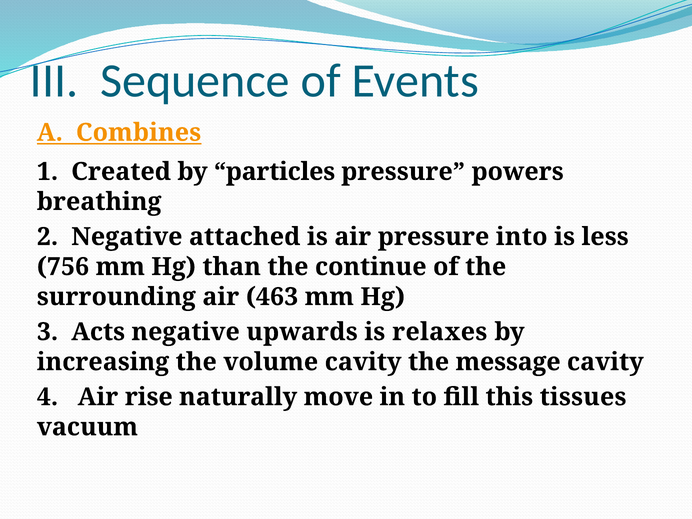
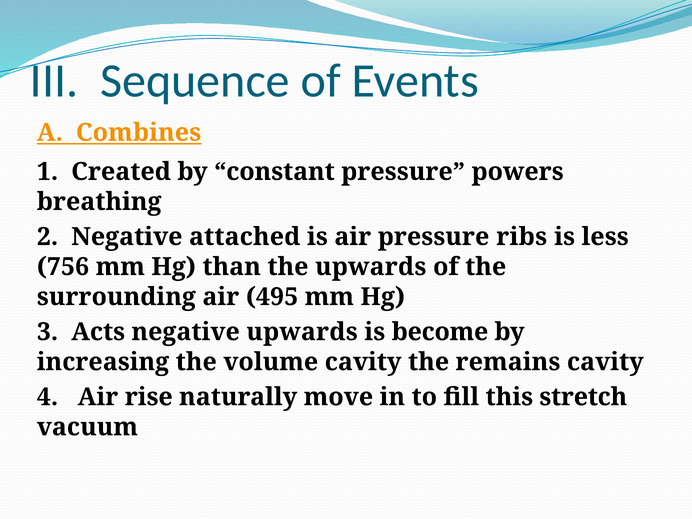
particles: particles -> constant (274, 172)
into: into -> ribs (522, 237)
the continue: continue -> upwards (371, 267)
463: 463 -> 495 (272, 297)
relaxes: relaxes -> become (440, 332)
message: message -> remains (508, 362)
tissues: tissues -> stretch (583, 397)
